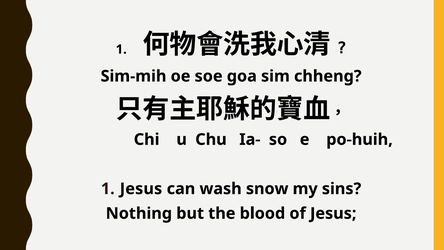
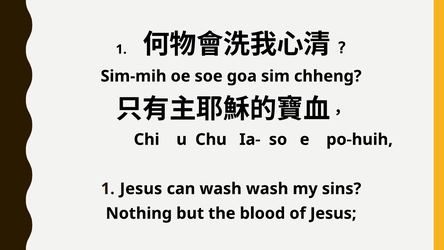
wash snow: snow -> wash (267, 189)
